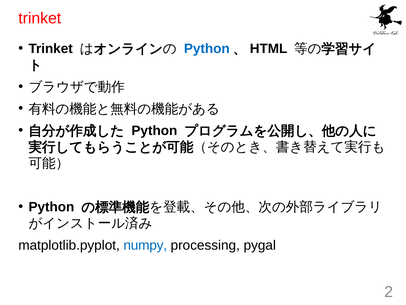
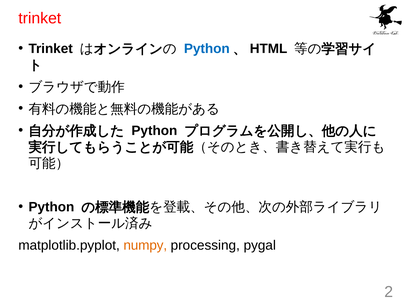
numpy colour: blue -> orange (145, 245)
